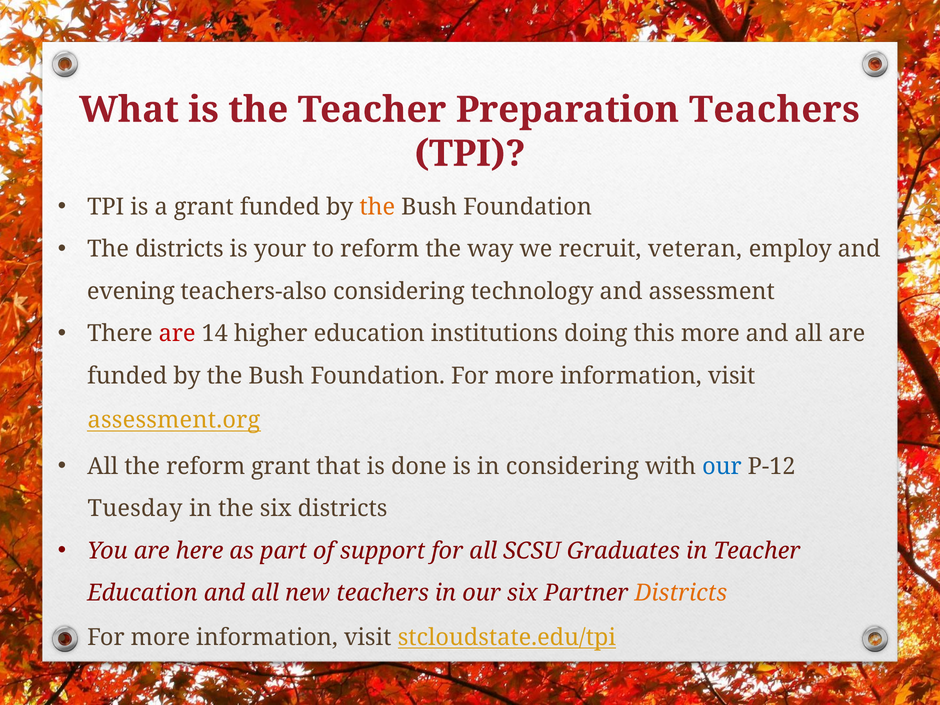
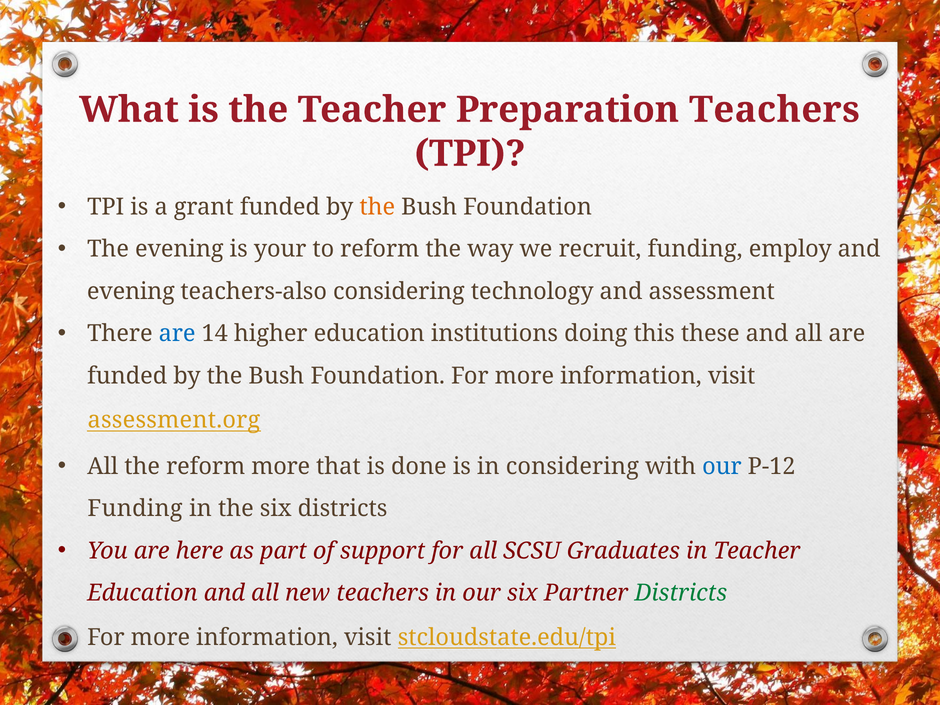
The districts: districts -> evening (179, 249)
recruit veteran: veteran -> funding (695, 249)
are colour: red -> blue (177, 334)
this more: more -> these (710, 334)
reform grant: grant -> more (281, 466)
Tuesday: Tuesday -> Funding (135, 509)
Districts colour: orange -> green (681, 593)
